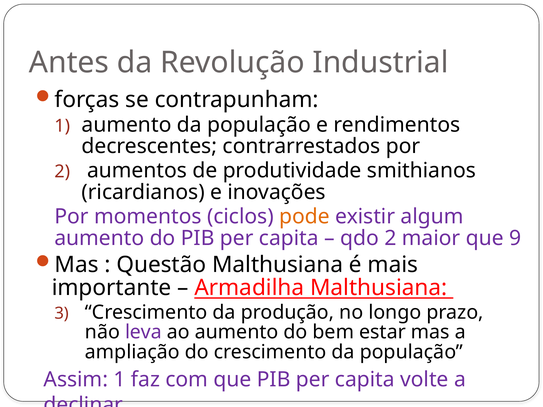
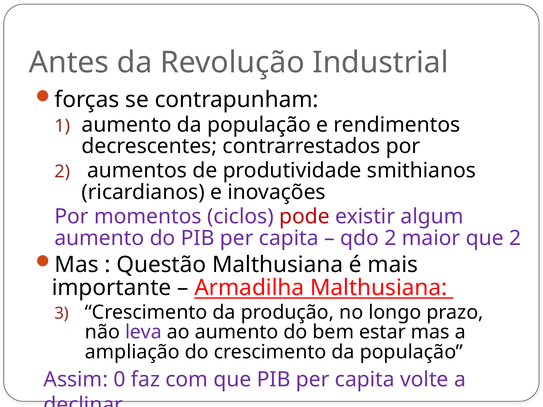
pode colour: orange -> red (304, 217)
que 9: 9 -> 2 (515, 238)
Assim 1: 1 -> 0 (120, 380)
